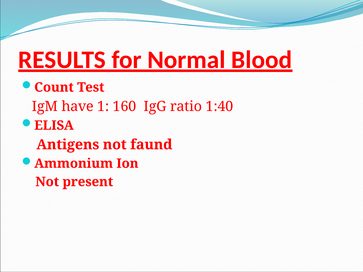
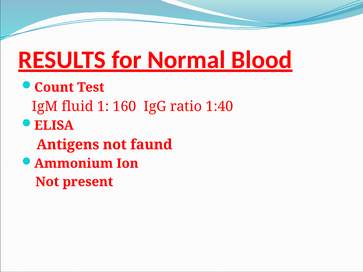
have: have -> fluid (78, 107)
